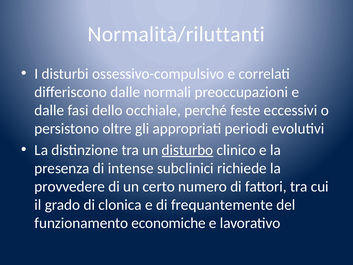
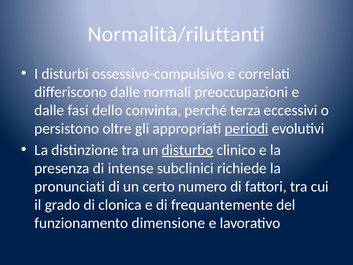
occhiale: occhiale -> convinta (154, 110)
feste: feste -> terza (245, 110)
periodi underline: none -> present (247, 128)
provvedere: provvedere -> pronunciati (70, 186)
economiche: economiche -> dimensione (168, 223)
